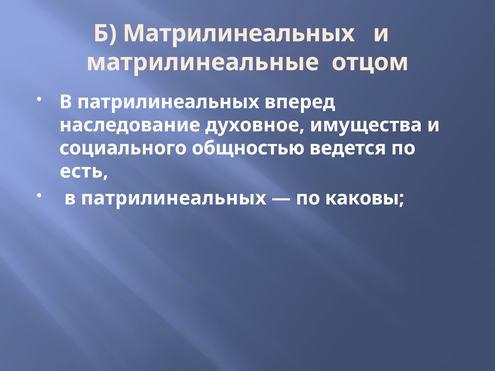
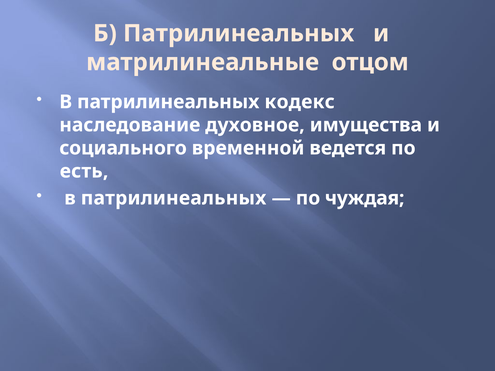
Б Матрилинеальных: Матрилинеальных -> Патрилинеальных (239, 33)
вперед: вперед -> кодекс (300, 102)
общностью: общностью -> временной (248, 148)
каковы: каковы -> чуждая (365, 198)
